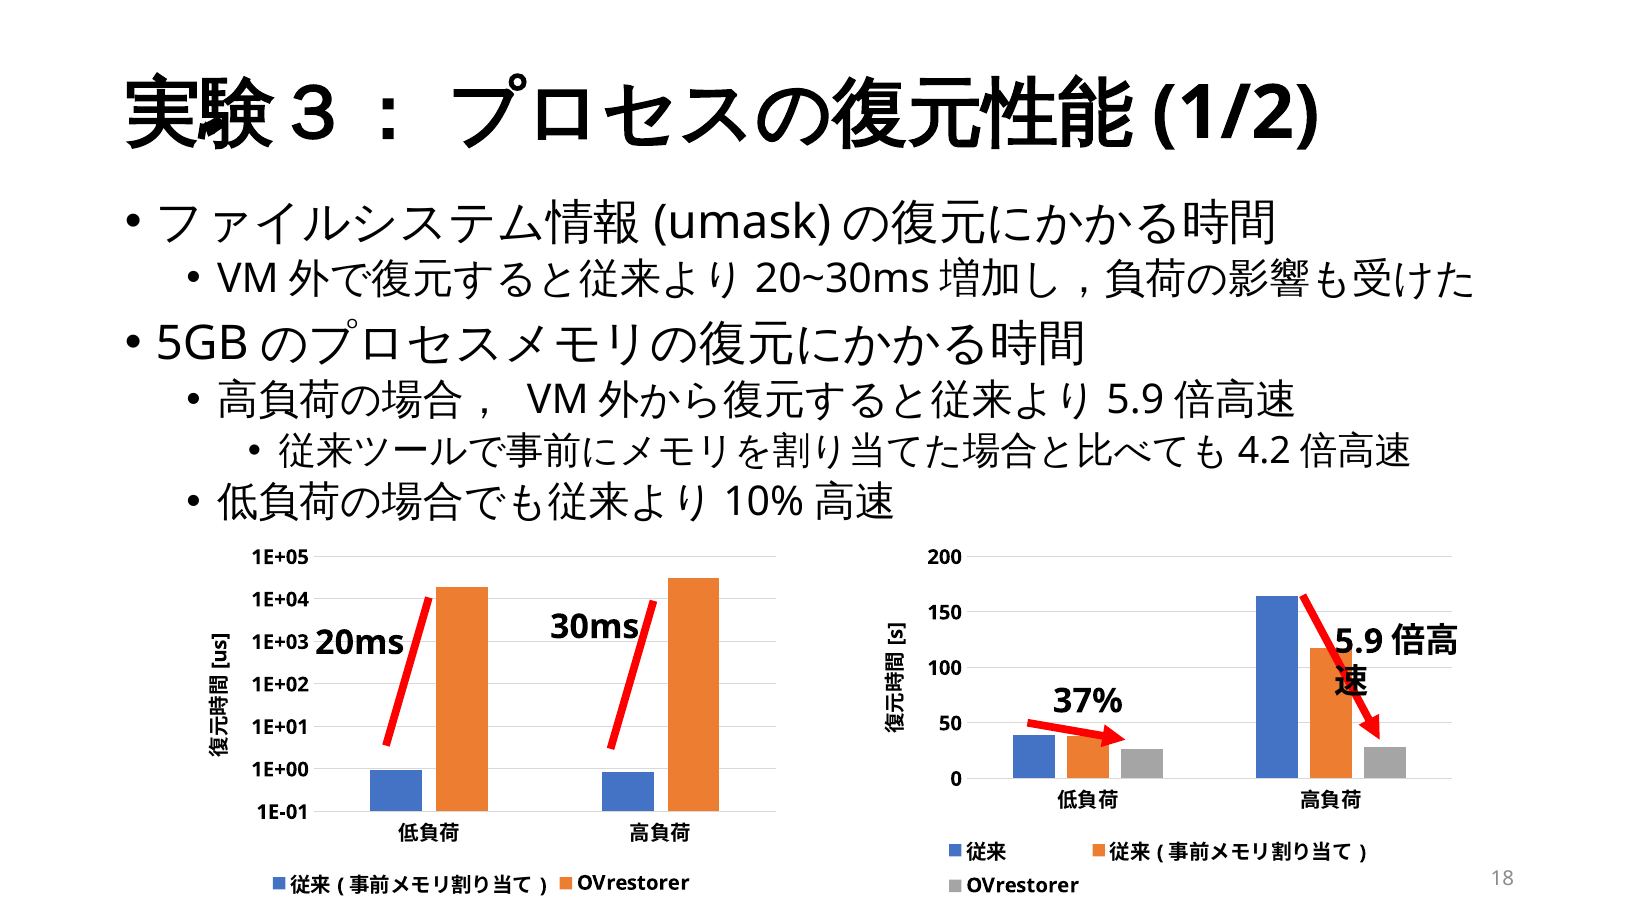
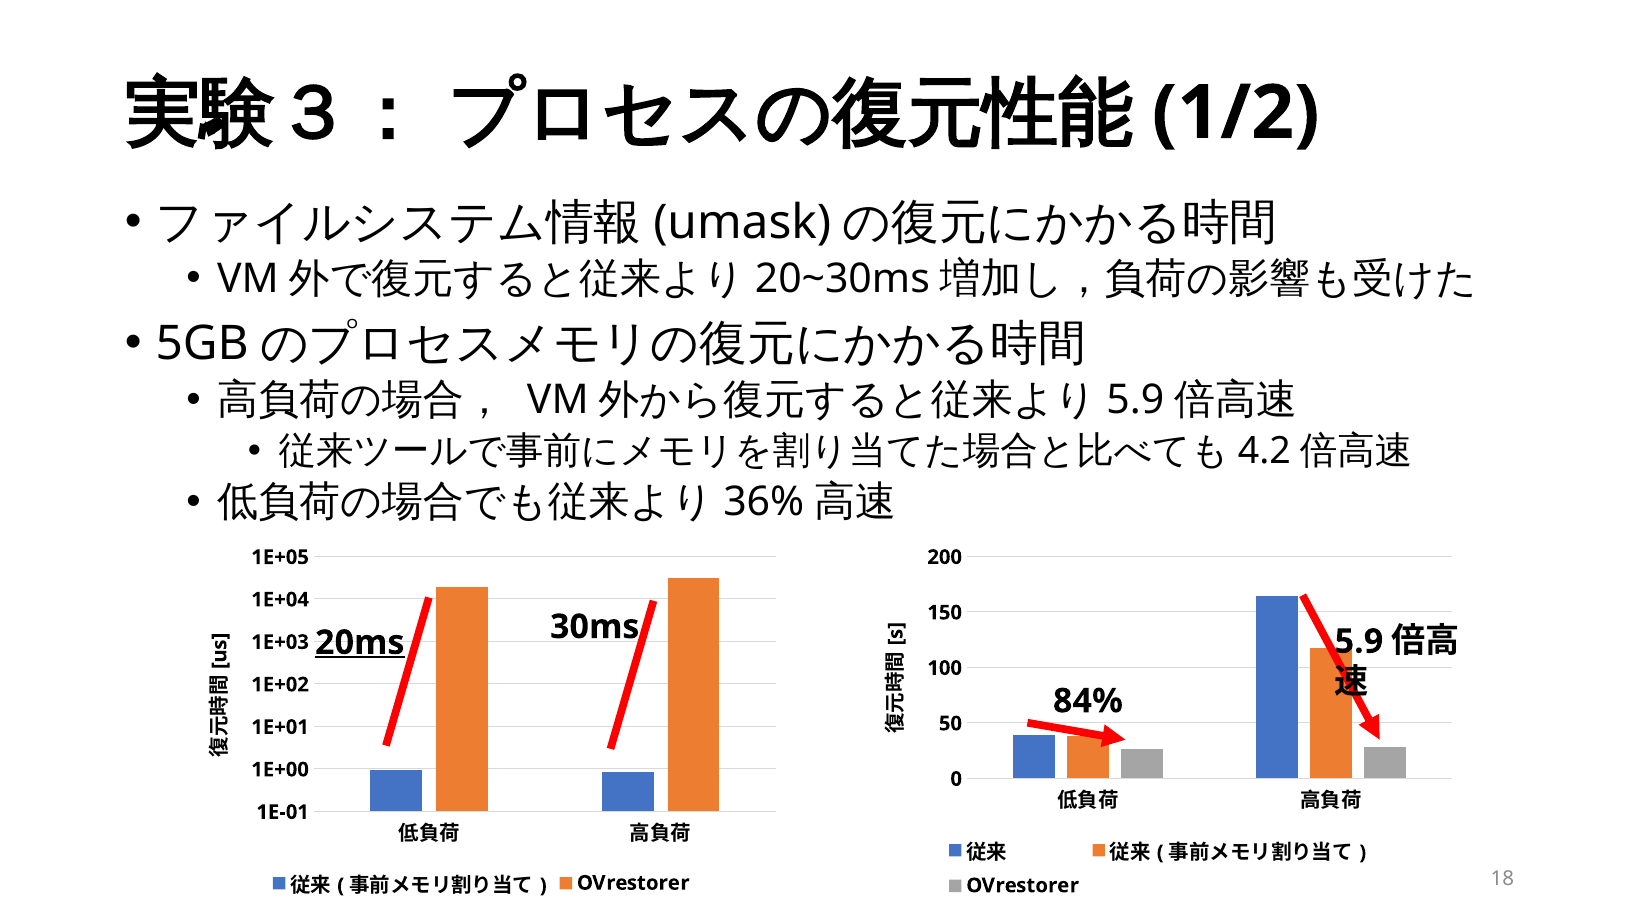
10%: 10% -> 36% (764, 502)
20ms underline: none -> present (360, 643)
37%: 37% -> 84% (1088, 701)
